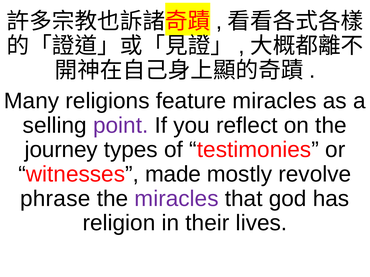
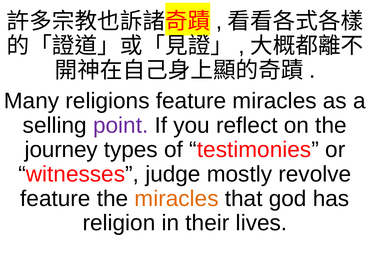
made: made -> judge (173, 174)
phrase: phrase -> feature (55, 199)
miracles colour: purple -> orange (177, 199)
